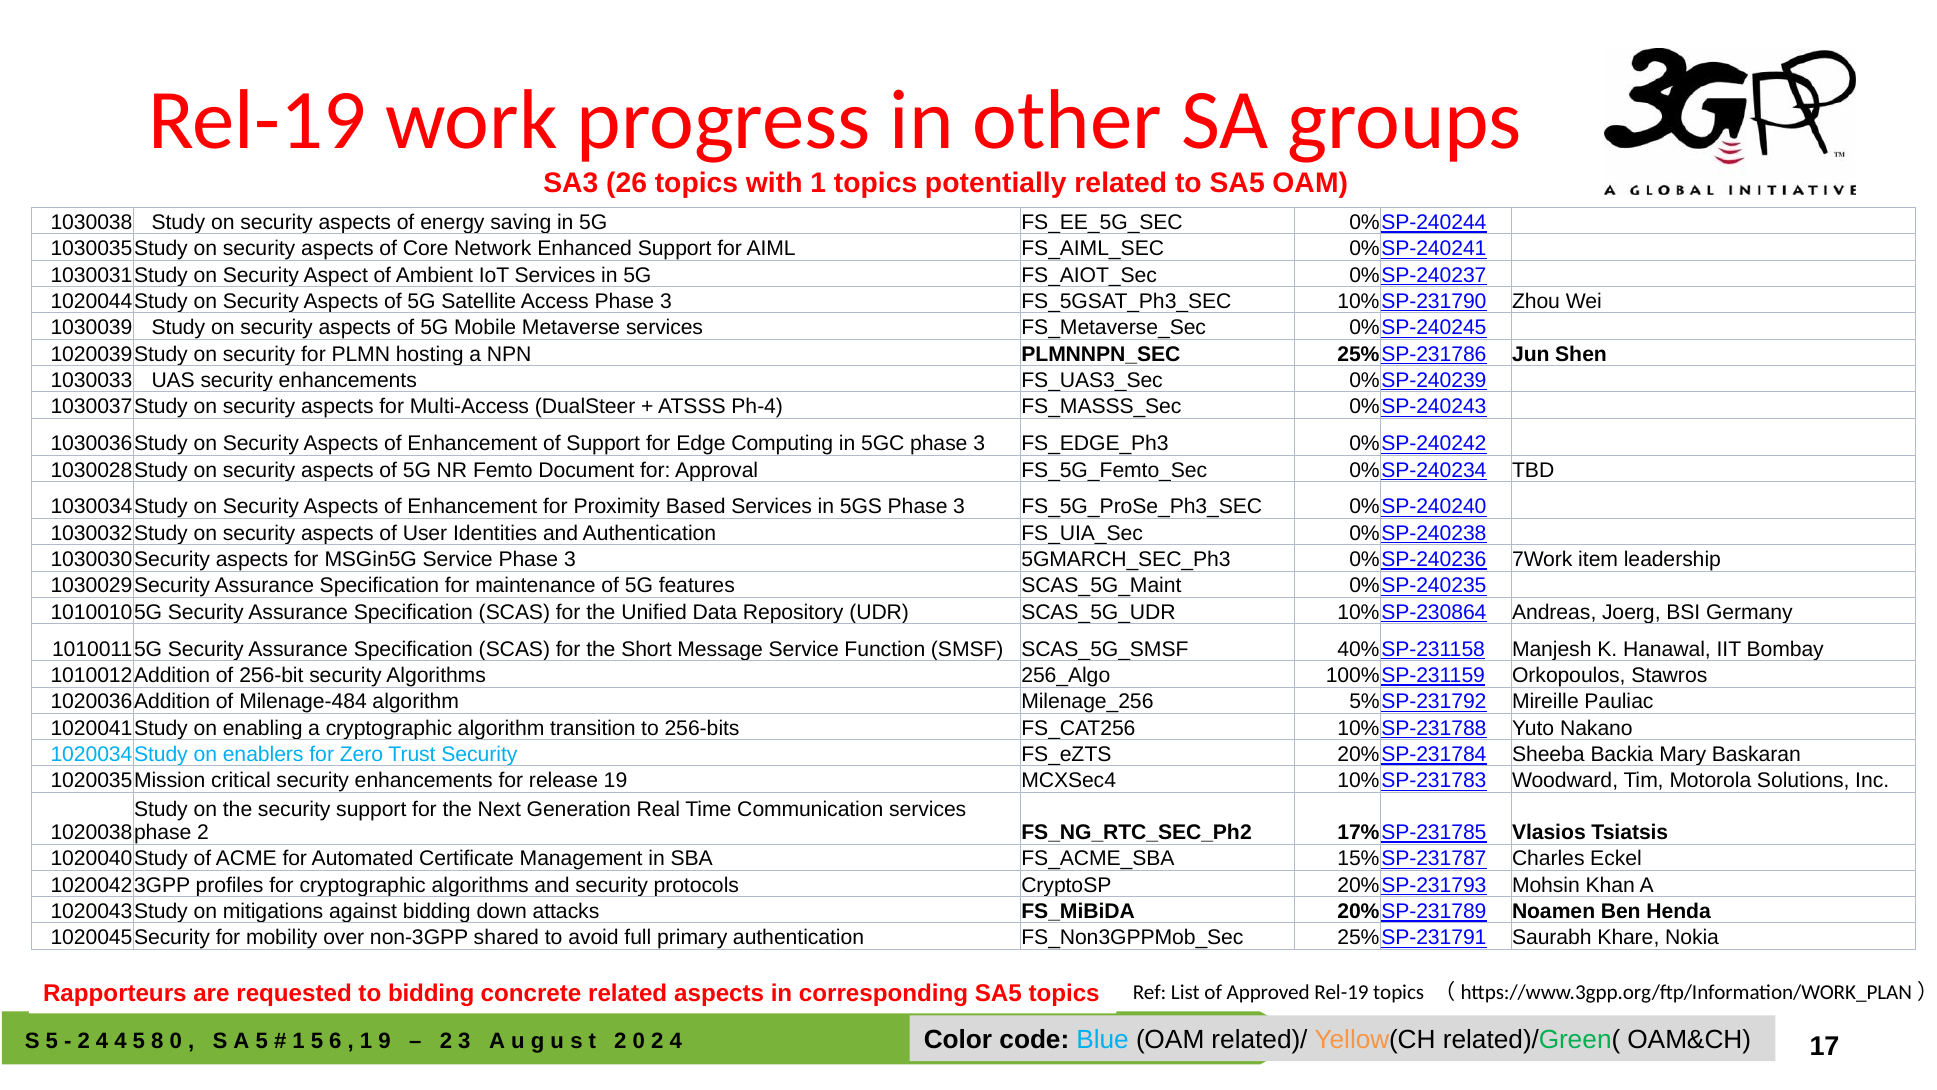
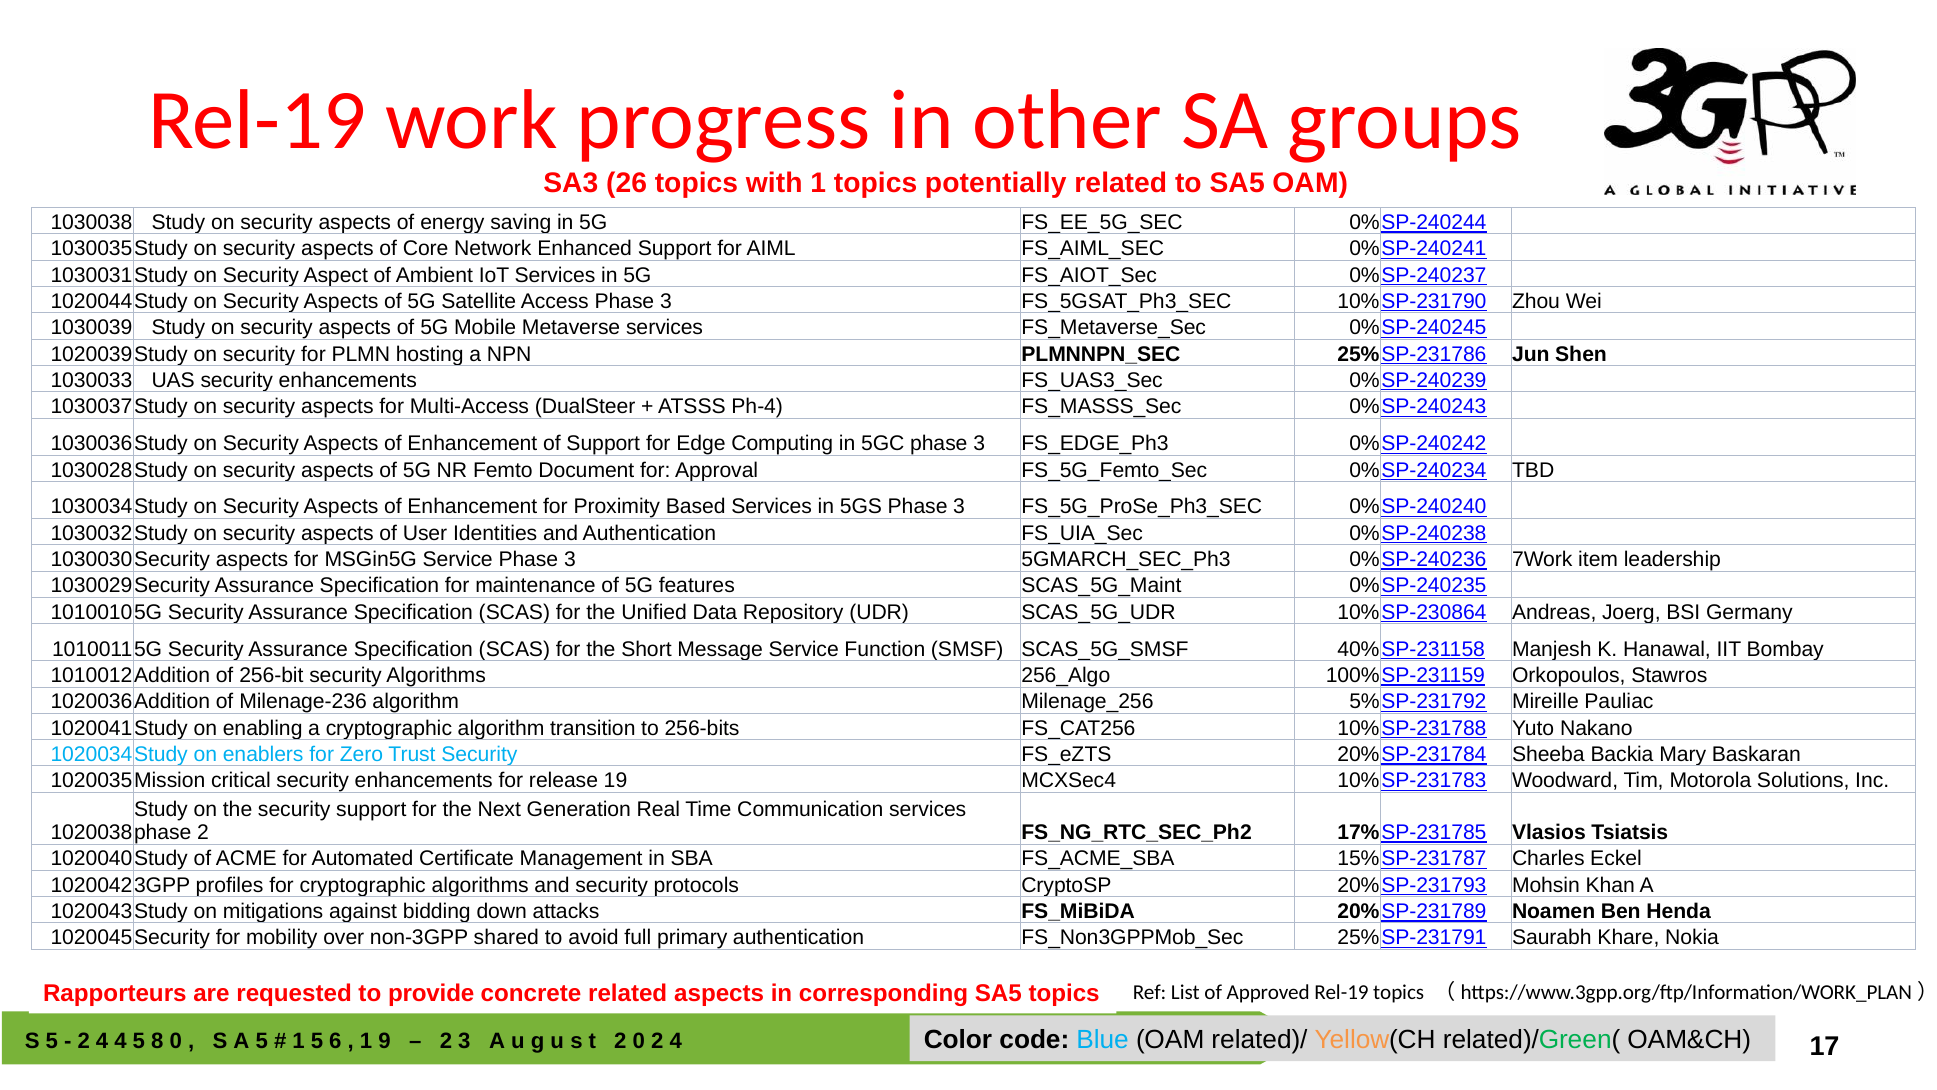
Milenage-484: Milenage-484 -> Milenage-236 (303, 702)
to bidding: bidding -> provide (431, 993)
